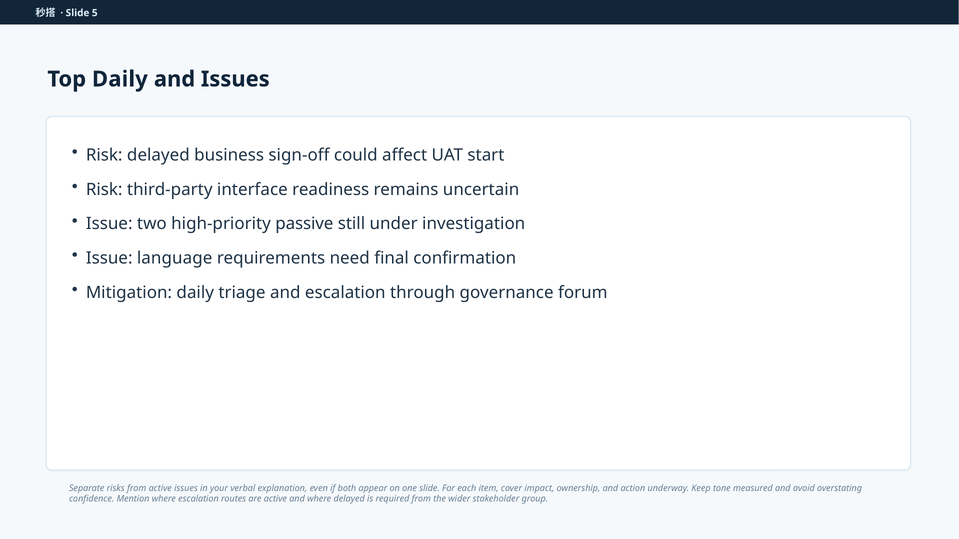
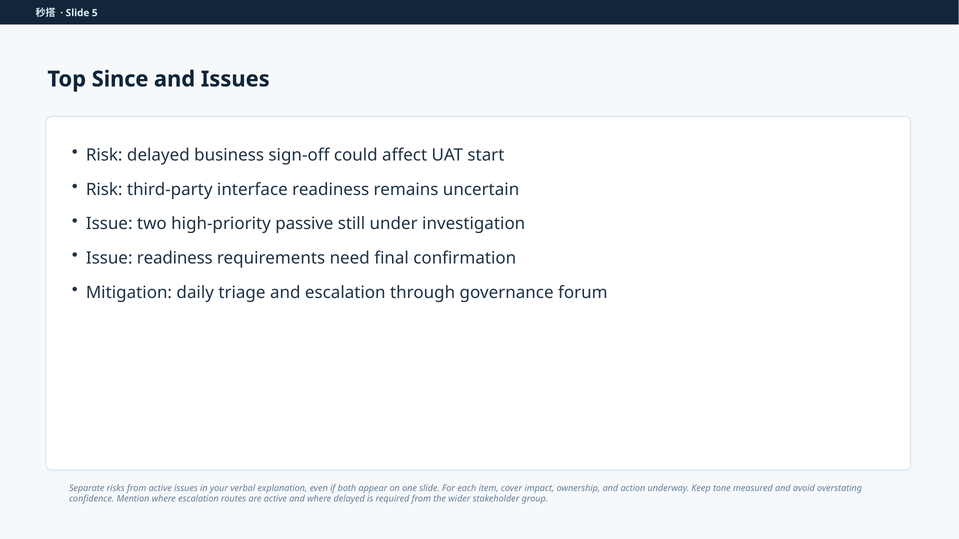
Top Daily: Daily -> Since (120, 79)
Issue language: language -> readiness (175, 258)
